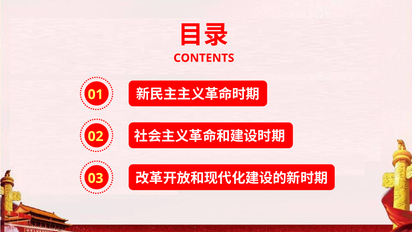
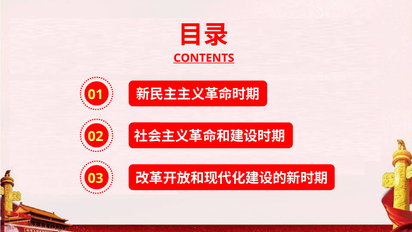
CONTENTS underline: none -> present (204, 58)
